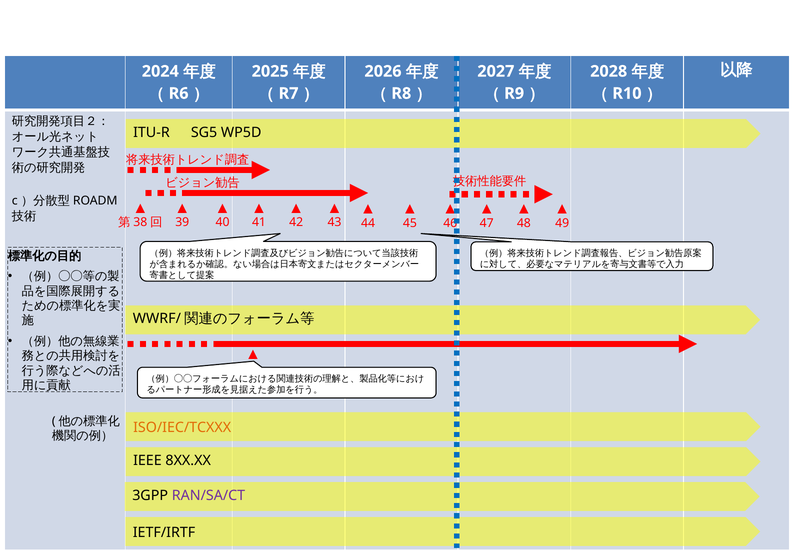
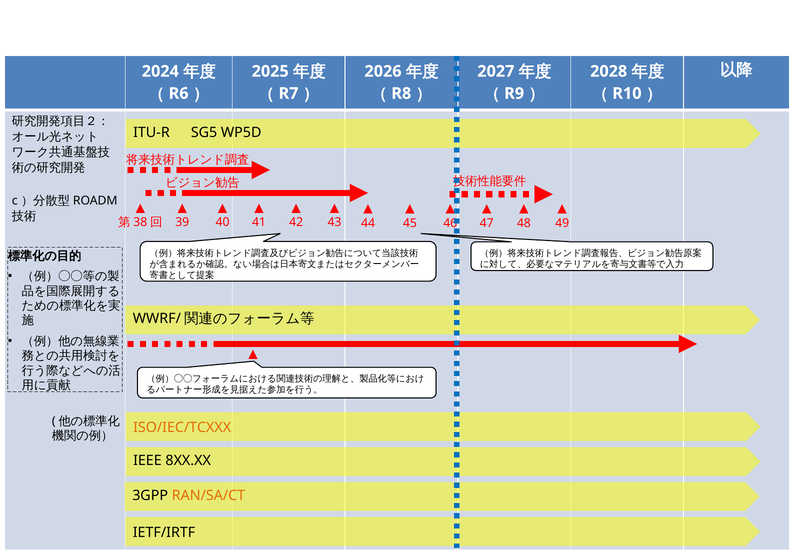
RAN/SA/CT colour: purple -> orange (208, 495)
